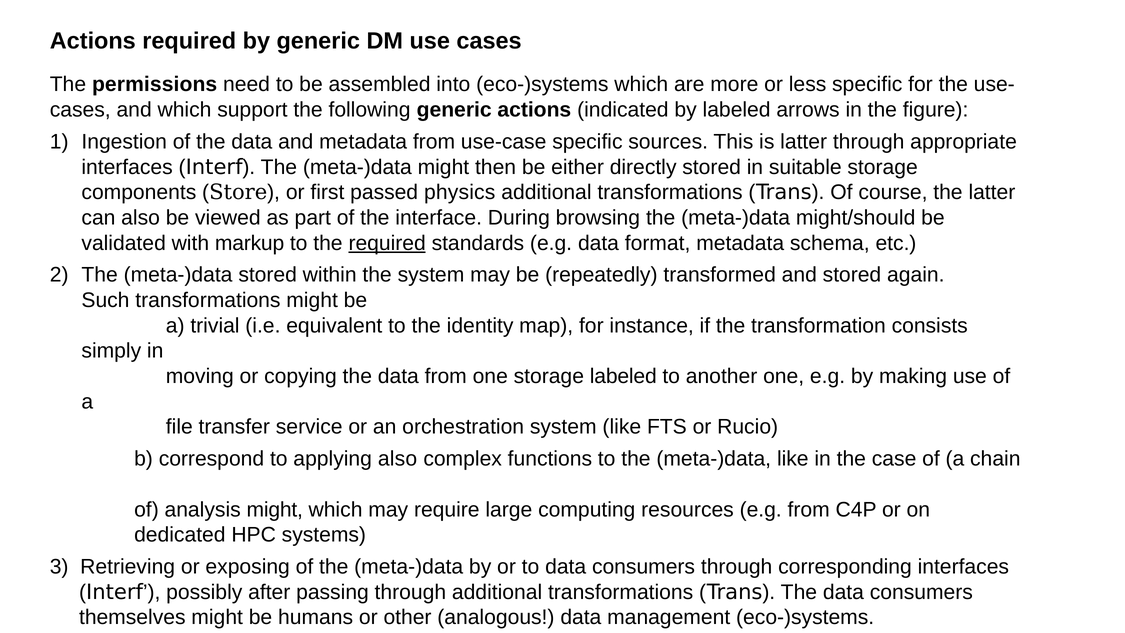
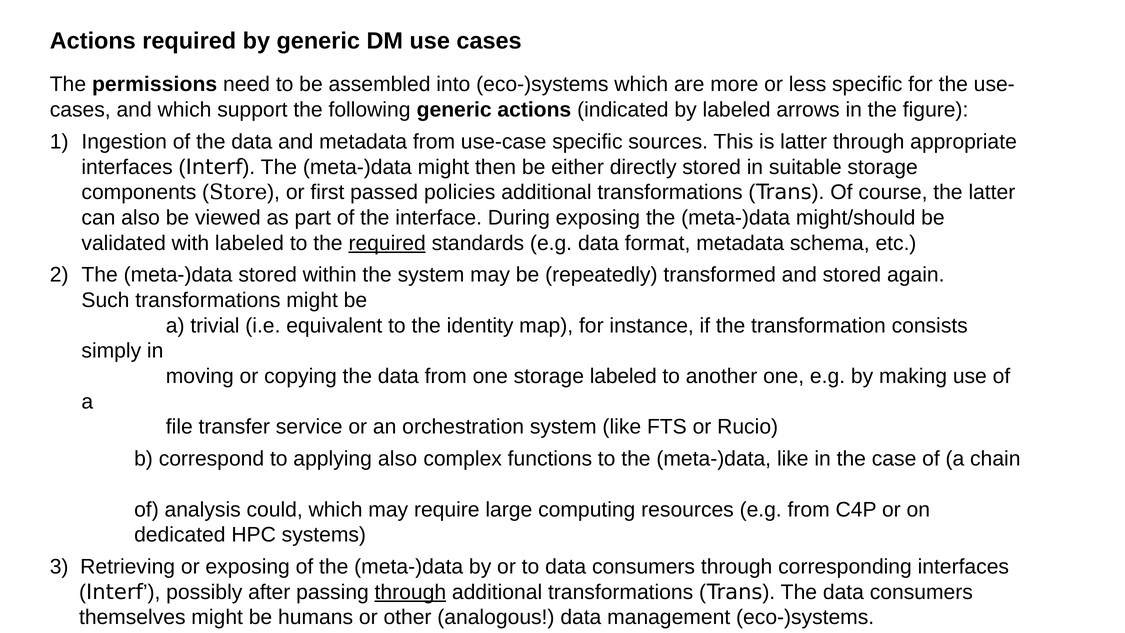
physics: physics -> policies (460, 192)
During browsing: browsing -> exposing (598, 218)
with markup: markup -> labeled (249, 243)
analysis might: might -> could (275, 509)
through underline: none -> present (410, 592)
